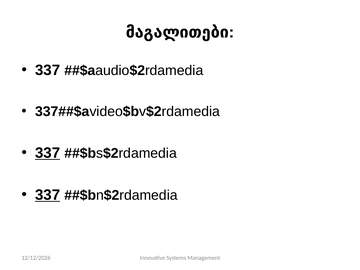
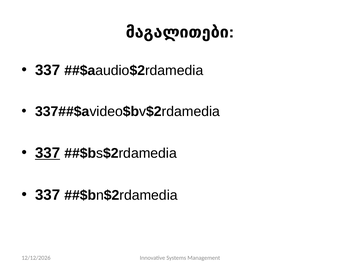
337 underline: present -> none (48, 195)
